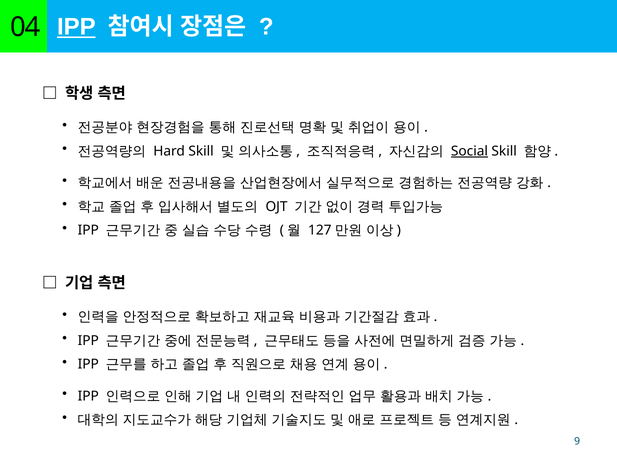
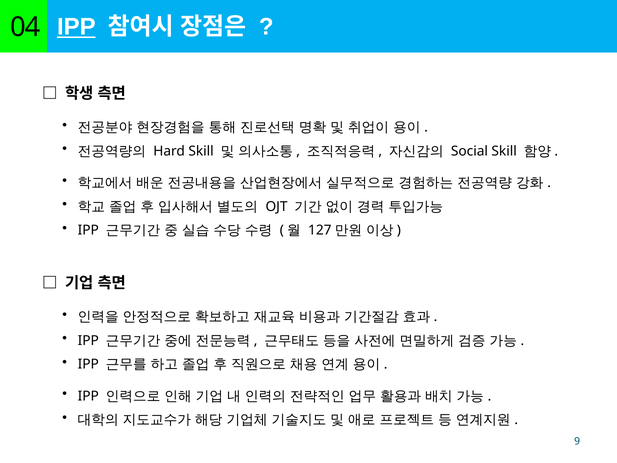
Social underline: present -> none (469, 151)
